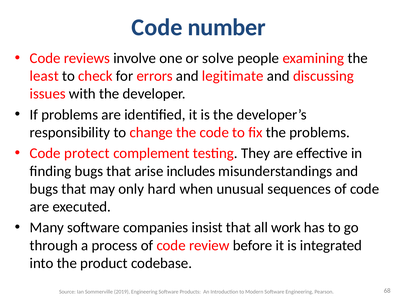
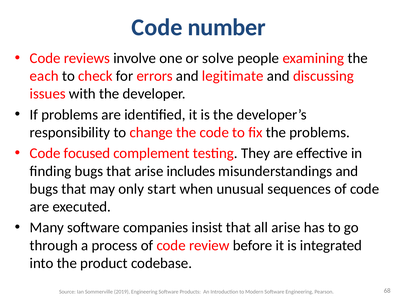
least: least -> each (44, 76)
protect: protect -> focused (87, 153)
hard: hard -> start (162, 189)
all work: work -> arise (286, 228)
